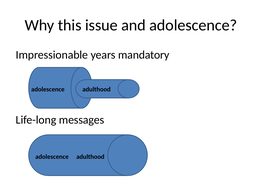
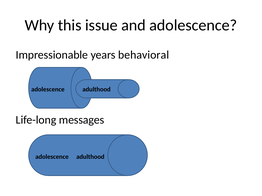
mandatory: mandatory -> behavioral (144, 55)
